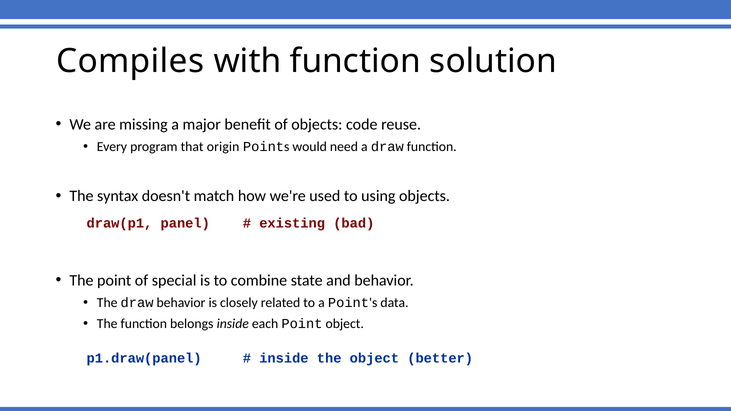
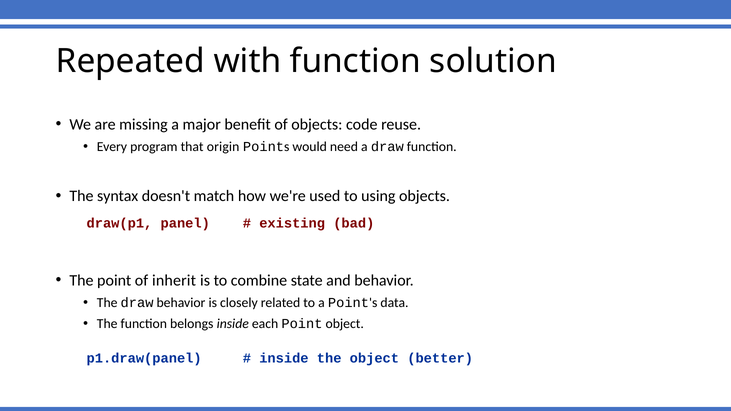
Compiles: Compiles -> Repeated (130, 61)
special: special -> inherit (174, 281)
